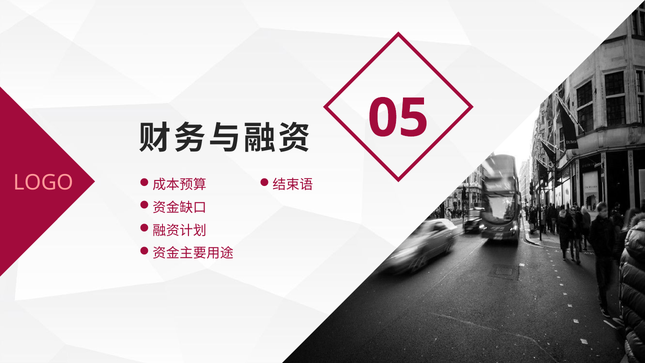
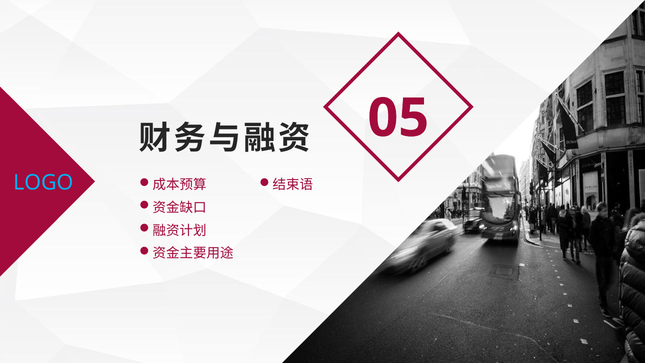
LOGO colour: pink -> light blue (43, 183)
